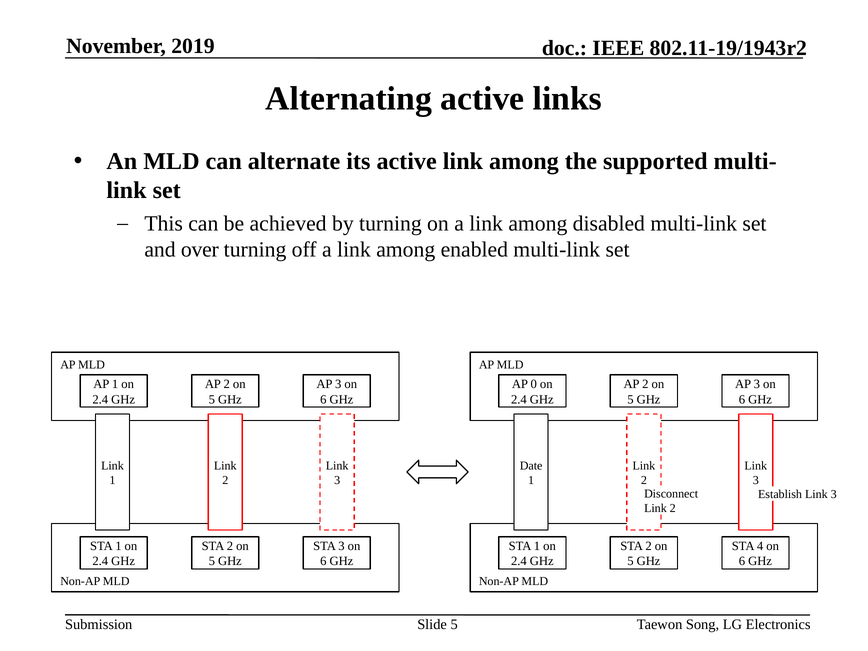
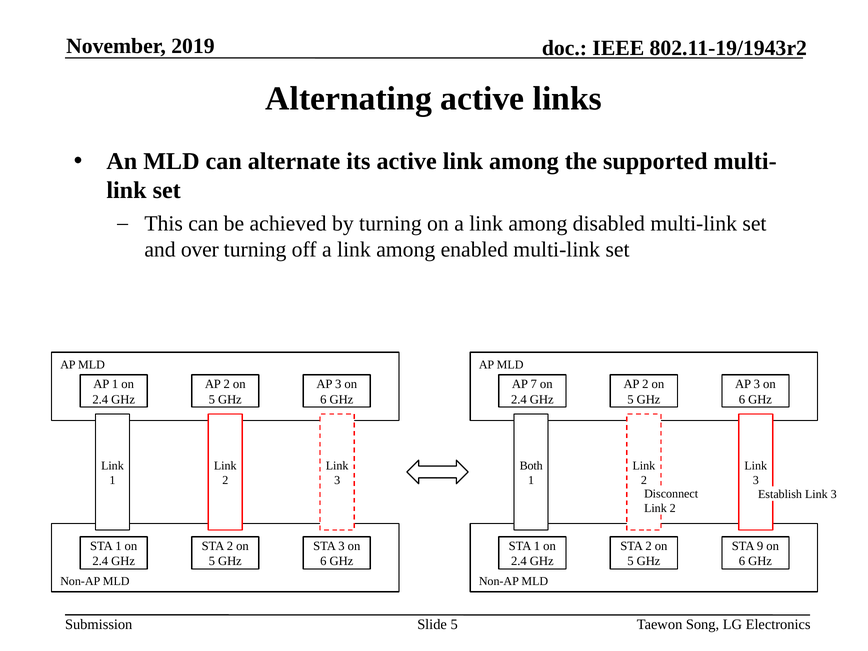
0: 0 -> 7 (534, 384)
Date: Date -> Both (531, 466)
4: 4 -> 9 (760, 546)
